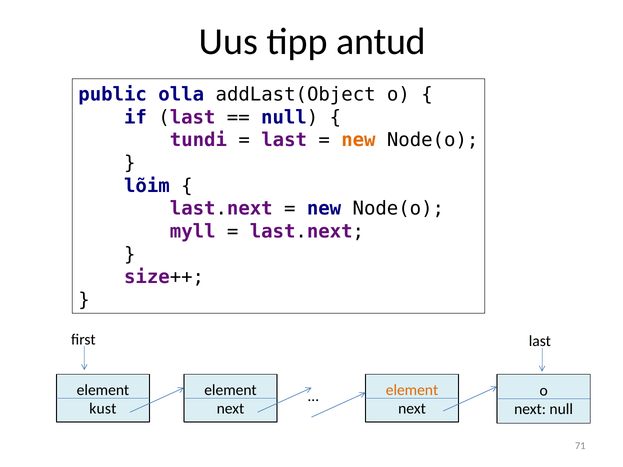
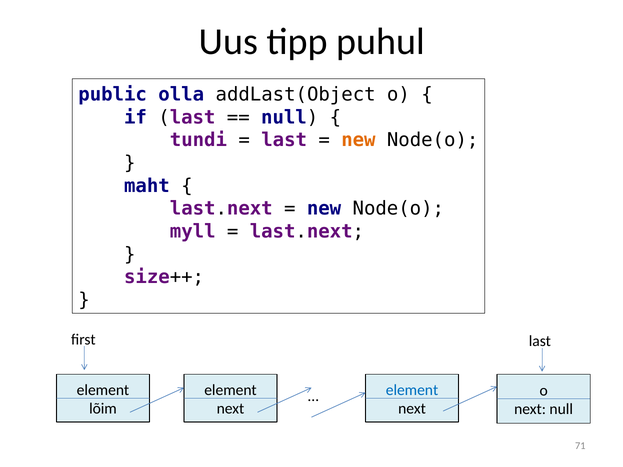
antud: antud -> puhul (381, 42)
lõim: lõim -> maht (147, 186)
element colour: orange -> blue (412, 390)
kust: kust -> lõim (103, 409)
